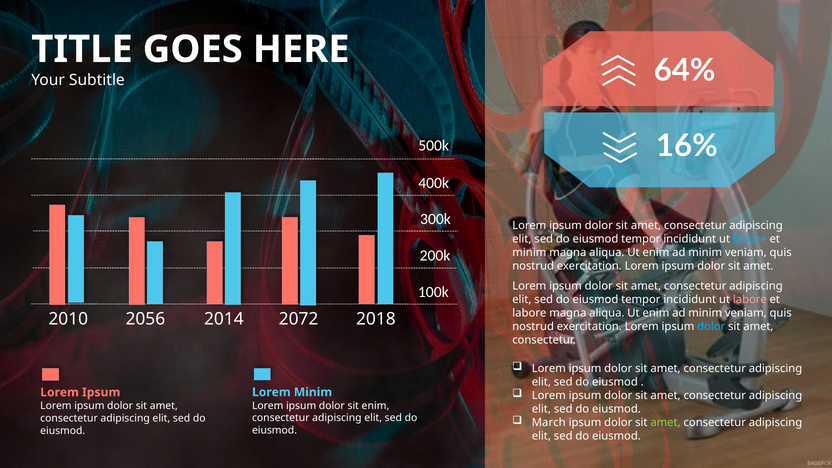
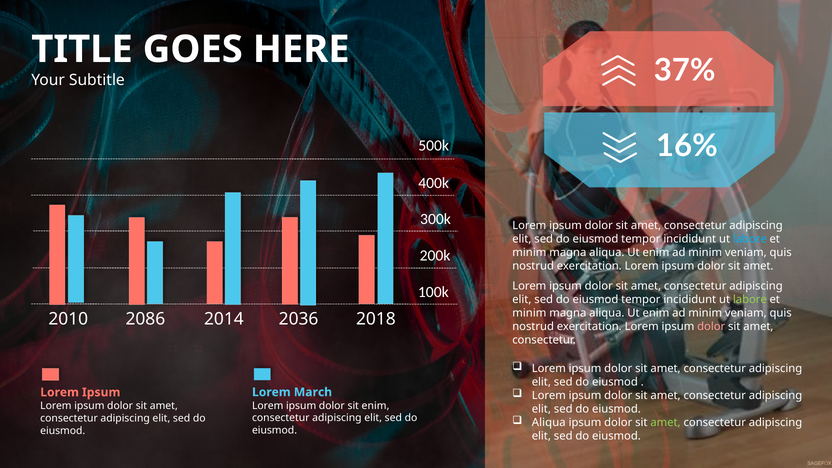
64%: 64% -> 37% (685, 71)
labore colour: pink -> light green (750, 300)
labore: labore -> minim (529, 313)
2056: 2056 -> 2086 (145, 319)
2072: 2072 -> 2036 (299, 319)
dolor colour: light blue -> pink (711, 327)
Lorem Minim: Minim -> March (313, 392)
March: March -> Aliqua (549, 422)
